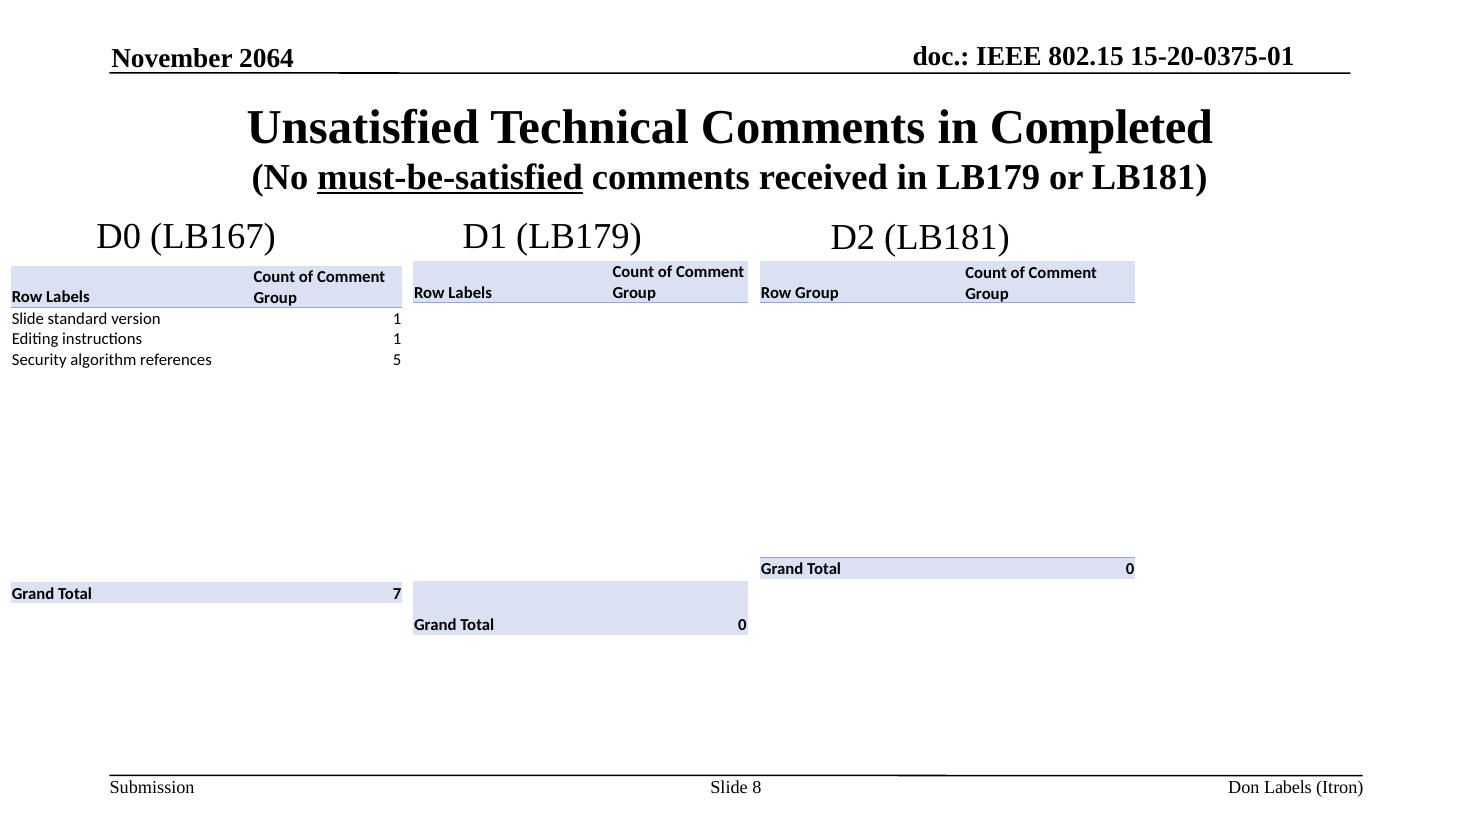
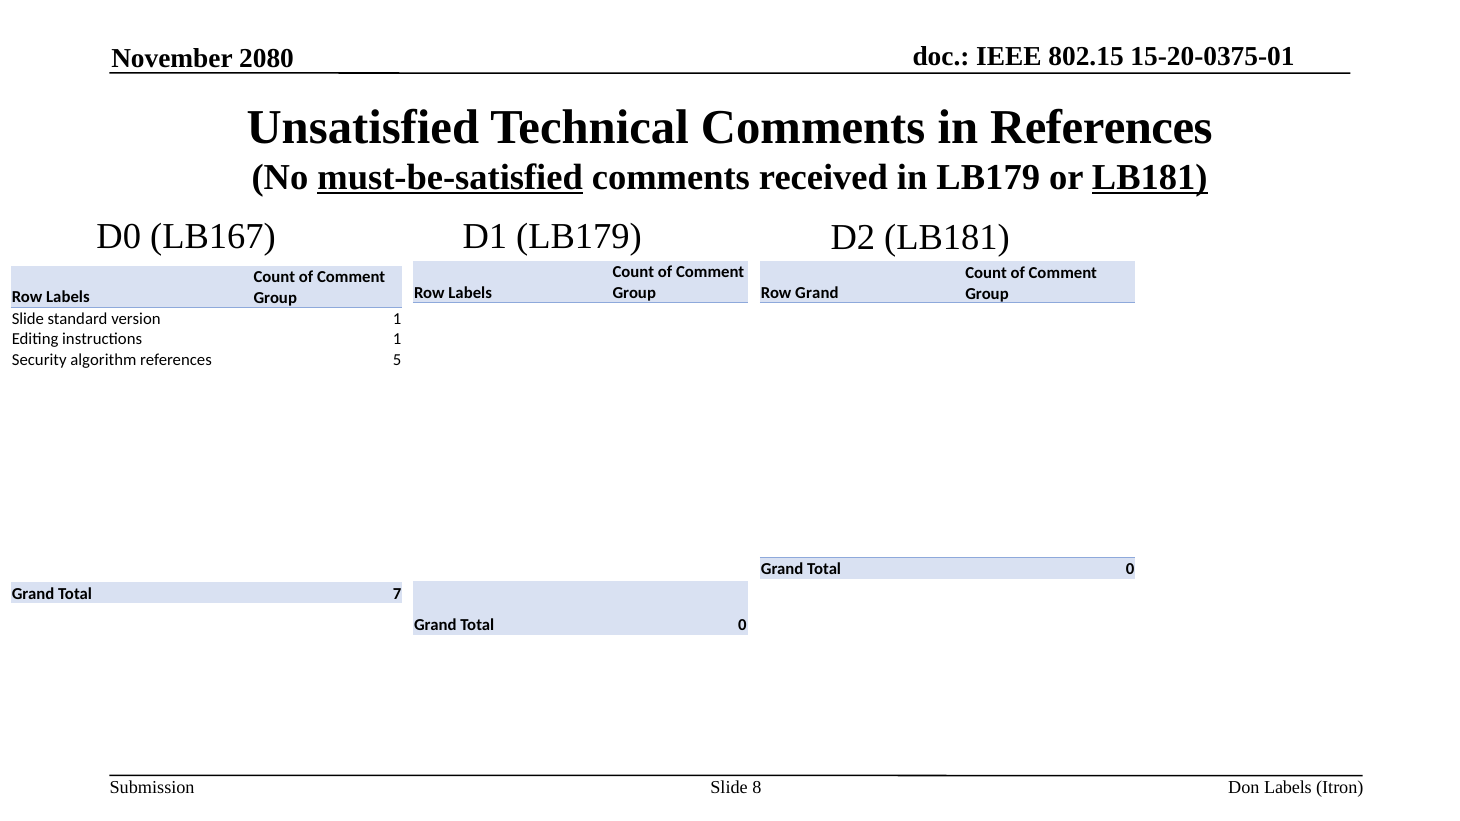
2064: 2064 -> 2080 (267, 58)
in Completed: Completed -> References (1101, 127)
LB181 underline: none -> present (1150, 178)
Row Group: Group -> Grand (817, 293)
